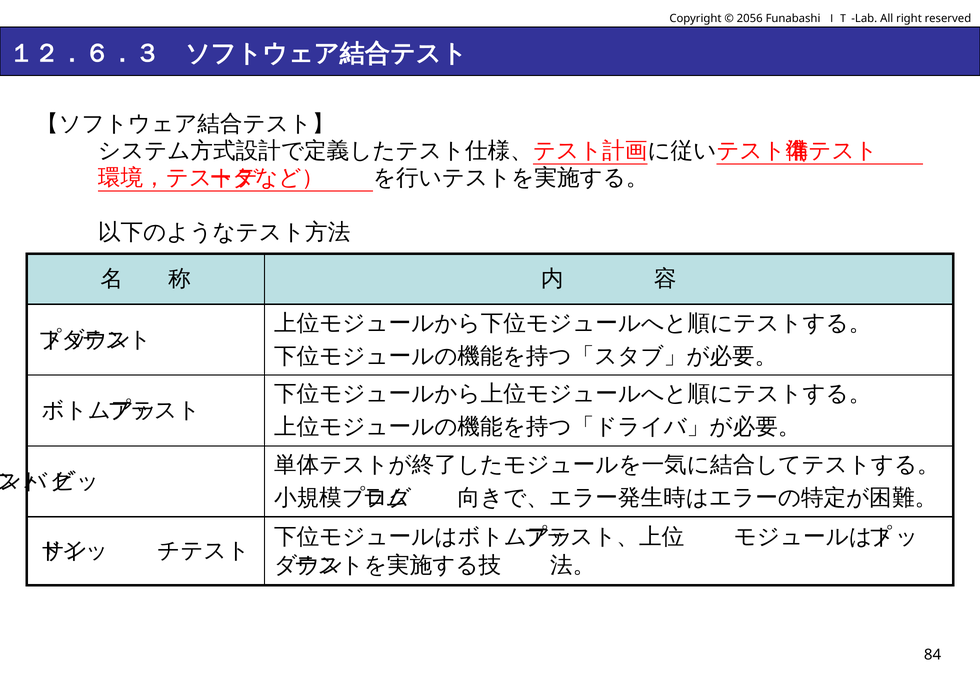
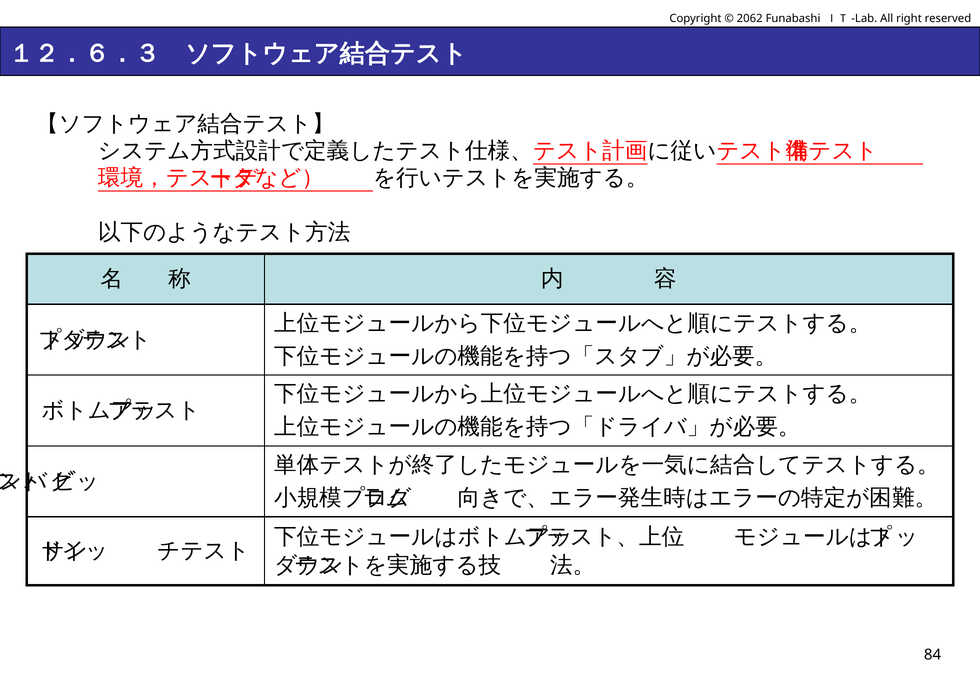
2056: 2056 -> 2062 (750, 18)
